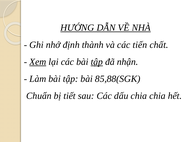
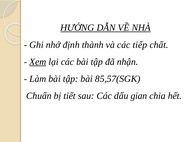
tiến: tiến -> tiếp (140, 45)
tập underline: present -> none (97, 62)
85,88(SGK: 85,88(SGK -> 85,57(SGK (118, 79)
dấu chia: chia -> gian (139, 96)
